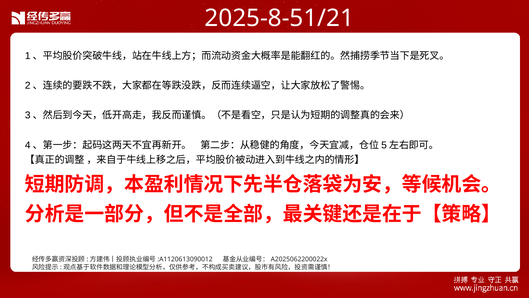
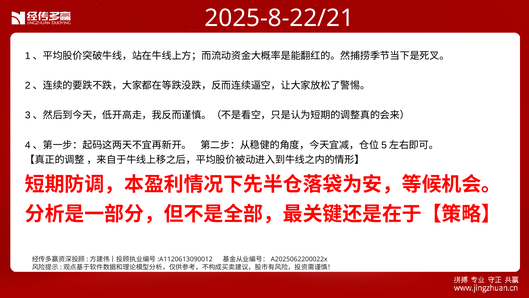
2025-8-51/21: 2025-8-51/21 -> 2025-8-22/21 (279, 18)
